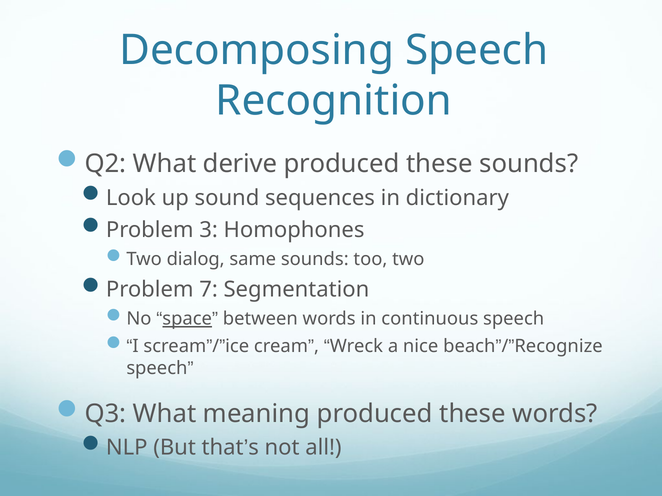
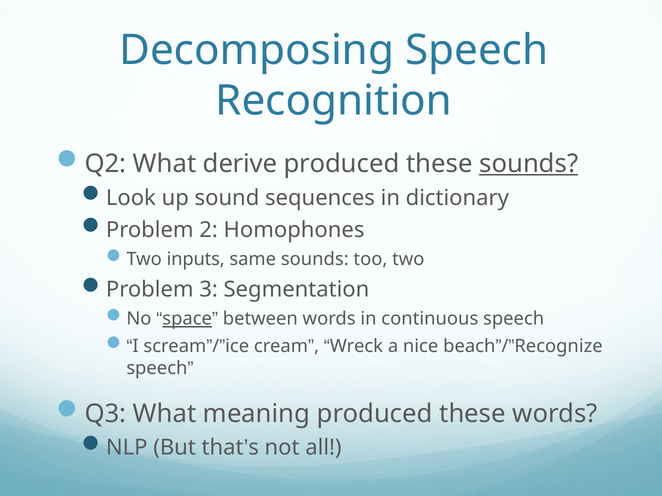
sounds underline: none -> present (529, 164)
3: 3 -> 2 (209, 230)
dialog: dialog -> inputs (196, 260)
7: 7 -> 3 (209, 290)
